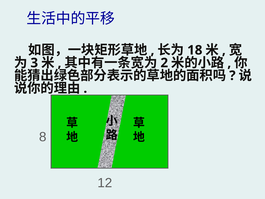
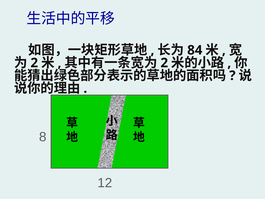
18: 18 -> 84 (195, 50)
3: 3 -> 2 (34, 63)
